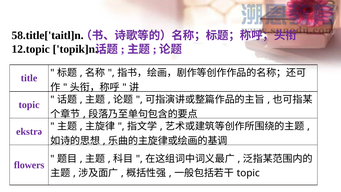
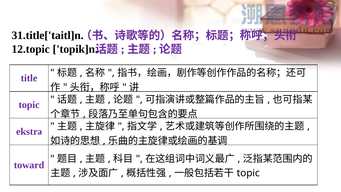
58.title['taitl]n: 58.title['taitl]n -> 31.title['taitl]n (48, 35)
flowers: flowers -> toward (29, 165)
